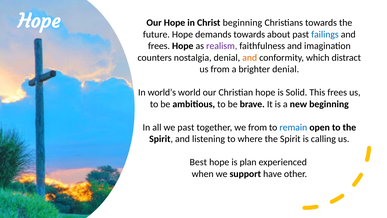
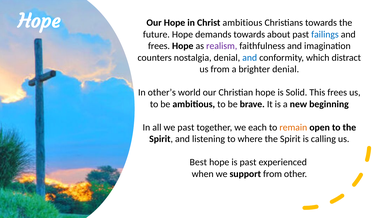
Christ beginning: beginning -> ambitious (242, 23)
and colour: orange -> blue (250, 58)
world’s: world’s -> other’s (162, 92)
we from: from -> each (258, 127)
remain colour: blue -> orange (293, 127)
is plan: plan -> past (248, 162)
support have: have -> from (273, 174)
